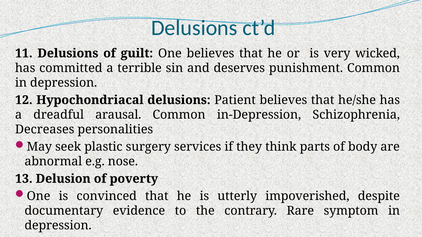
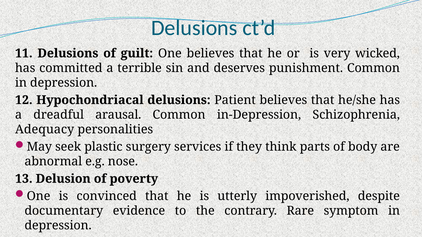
Decreases: Decreases -> Adequacy (45, 130)
